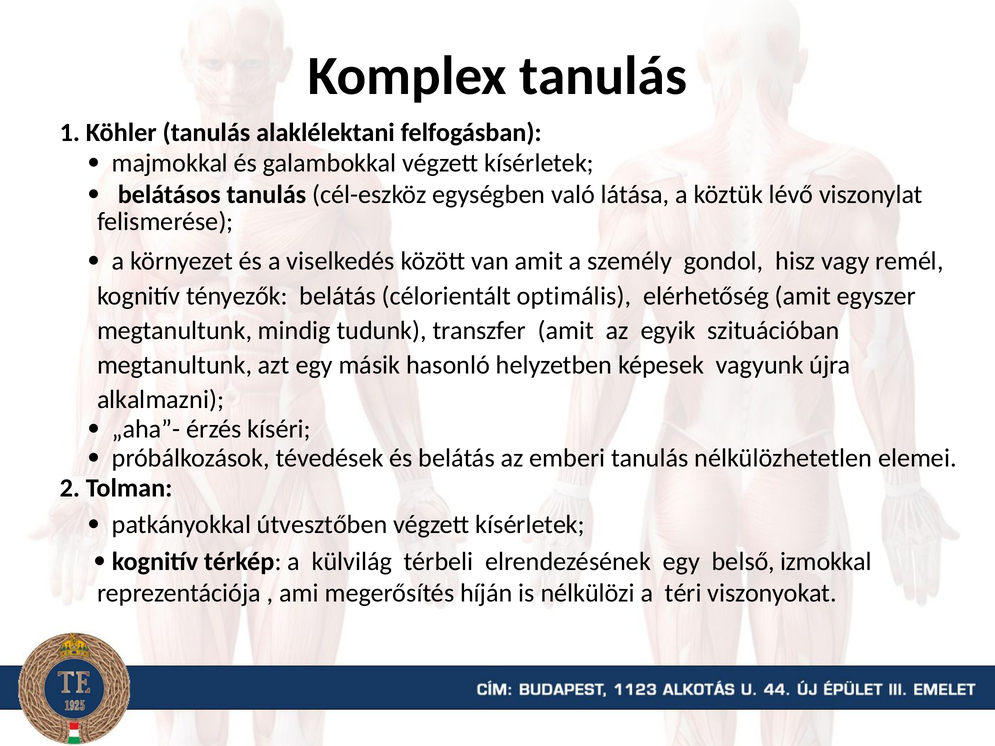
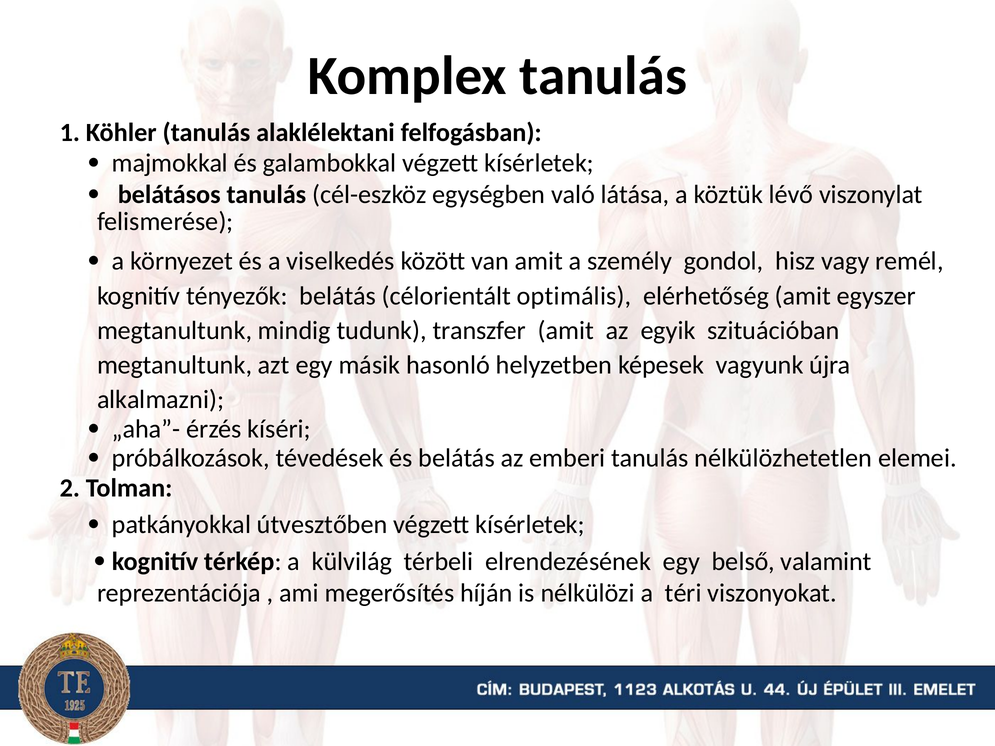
izmokkal: izmokkal -> valamint (826, 562)
